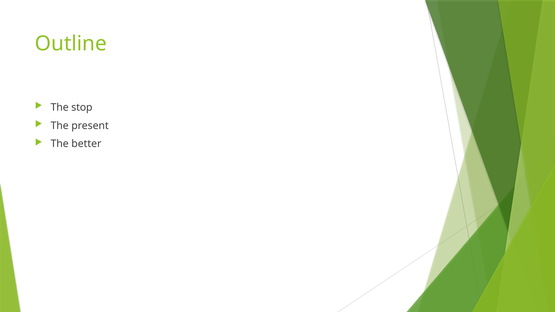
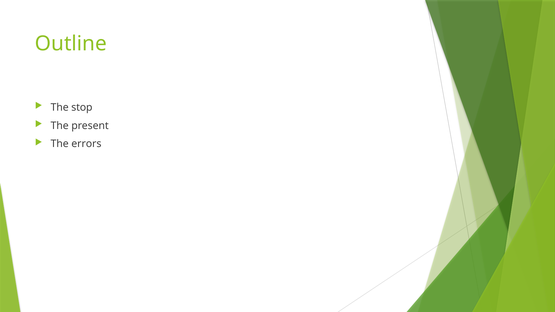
better: better -> errors (86, 144)
